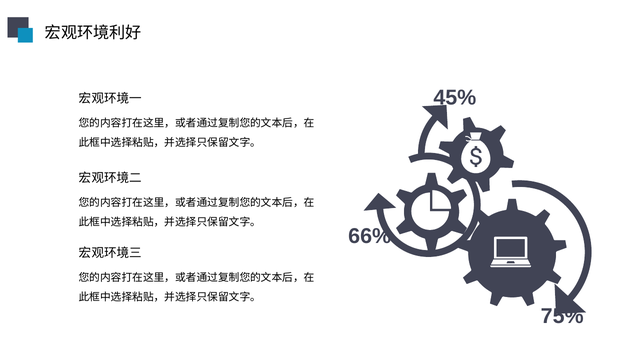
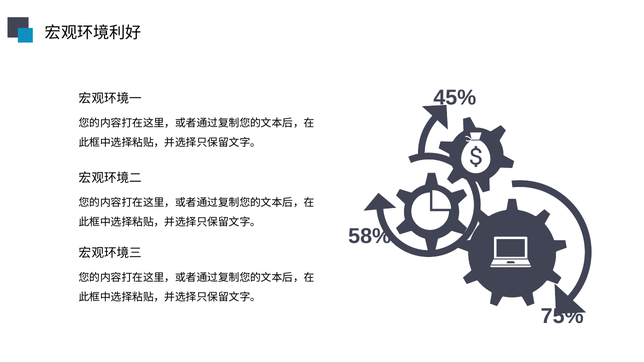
66%: 66% -> 58% (370, 236)
